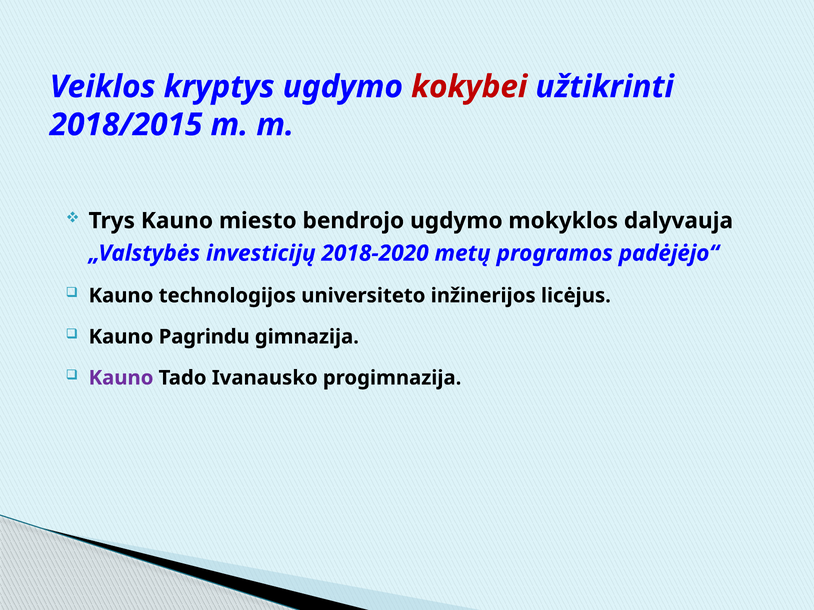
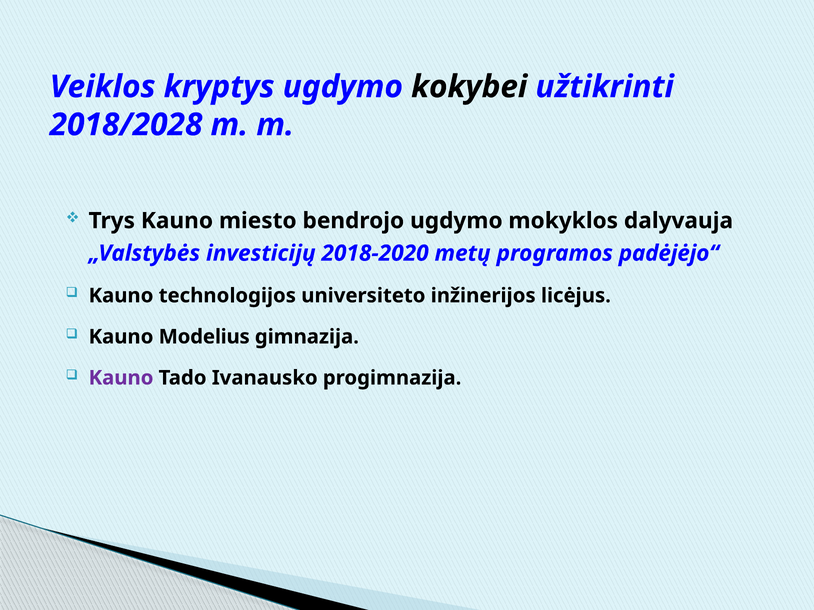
kokybei colour: red -> black (469, 87)
2018/2015: 2018/2015 -> 2018/2028 (126, 125)
Pagrindu: Pagrindu -> Modelius (204, 337)
